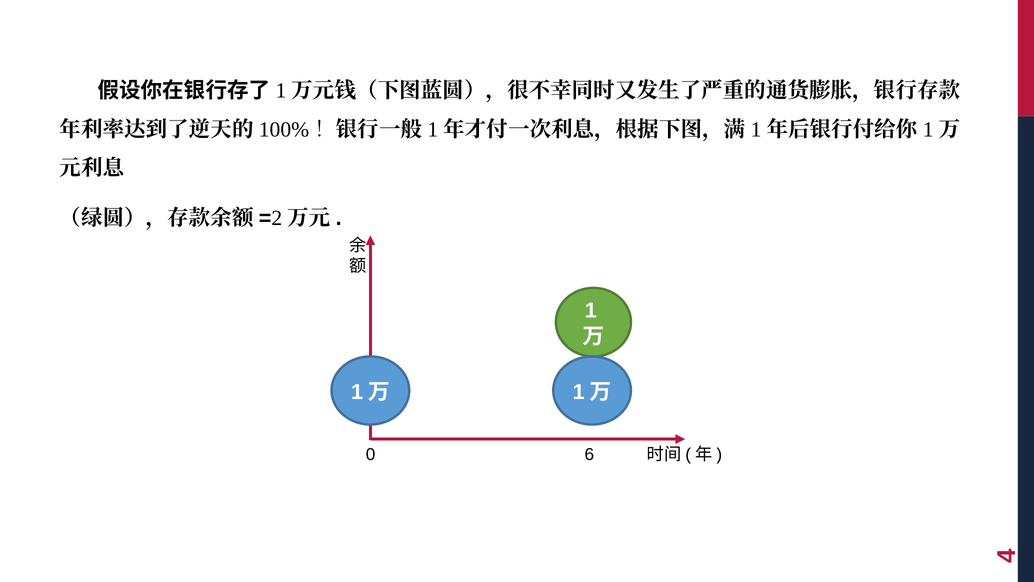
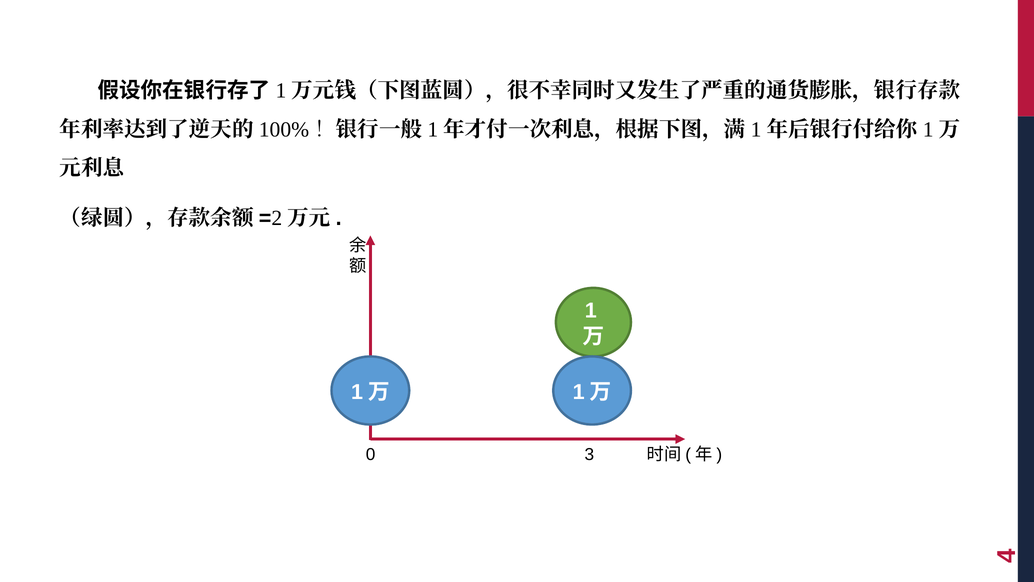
6: 6 -> 3 (589, 454)
